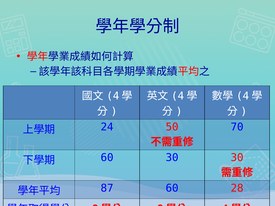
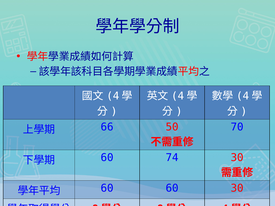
24: 24 -> 66 (107, 127)
60 30: 30 -> 74 (172, 158)
87: 87 -> 60 (107, 188)
60 28: 28 -> 30 (237, 188)
